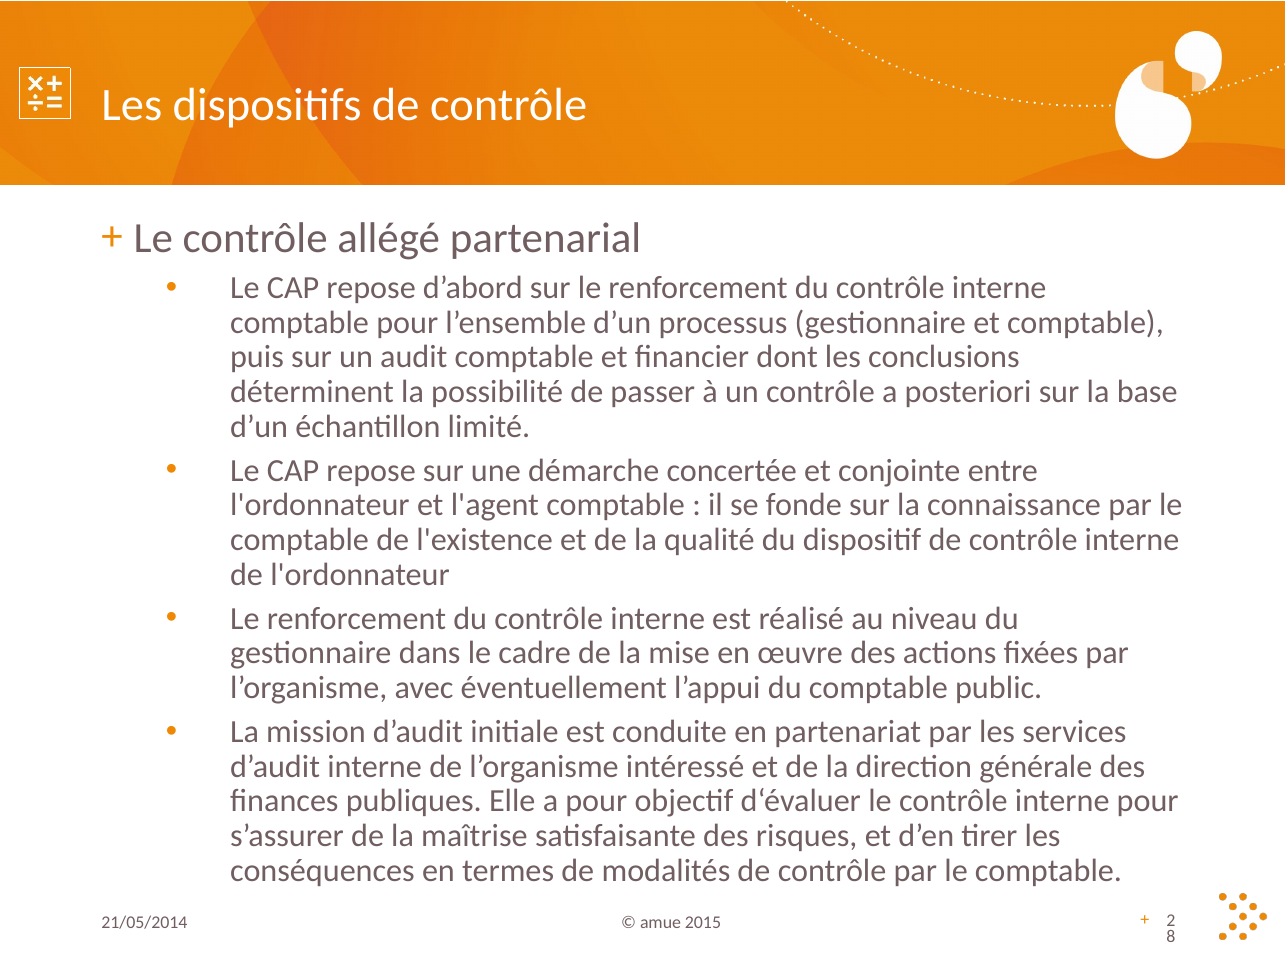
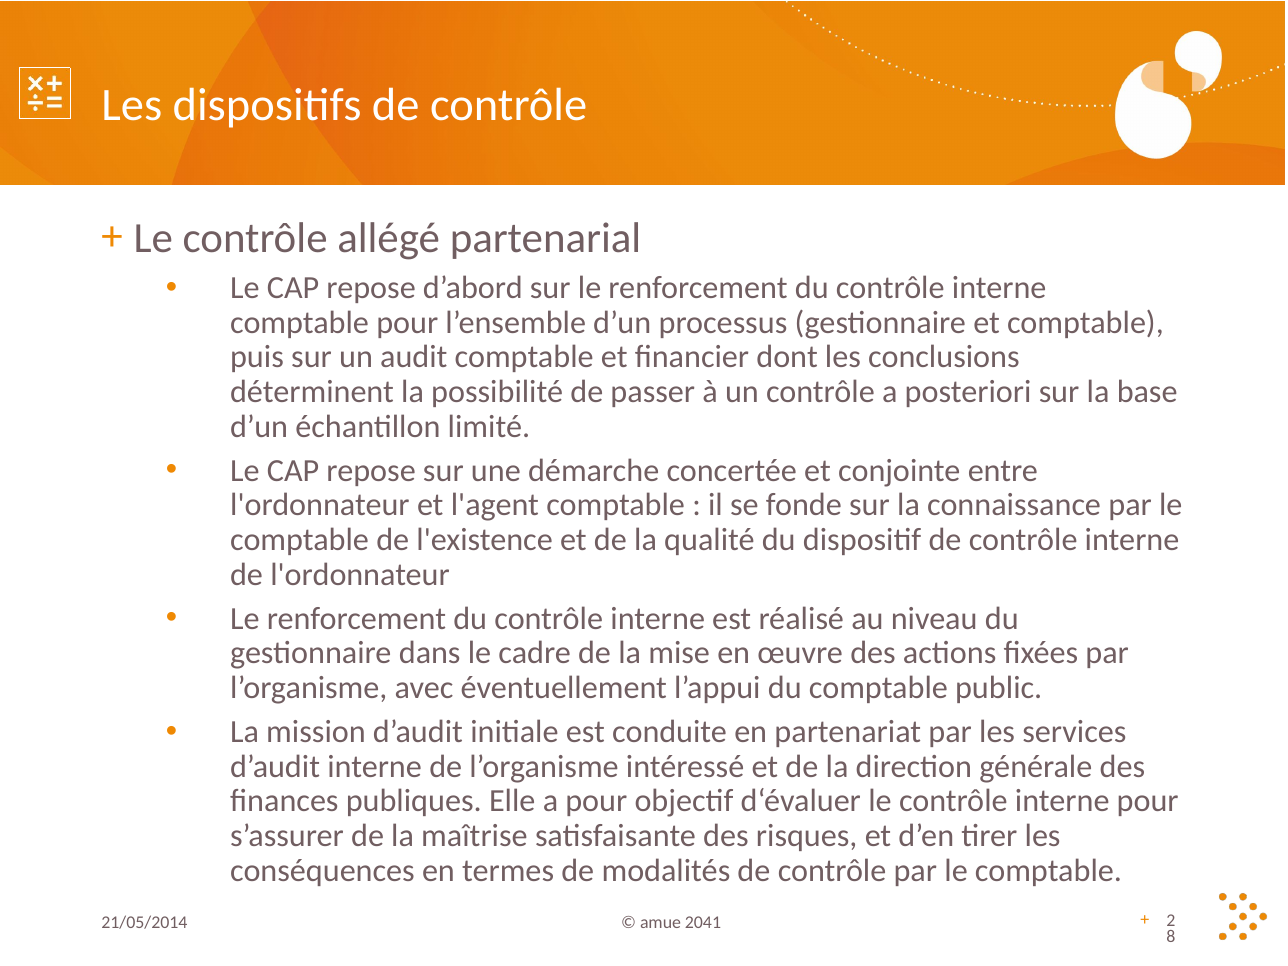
2015: 2015 -> 2041 (703, 922)
